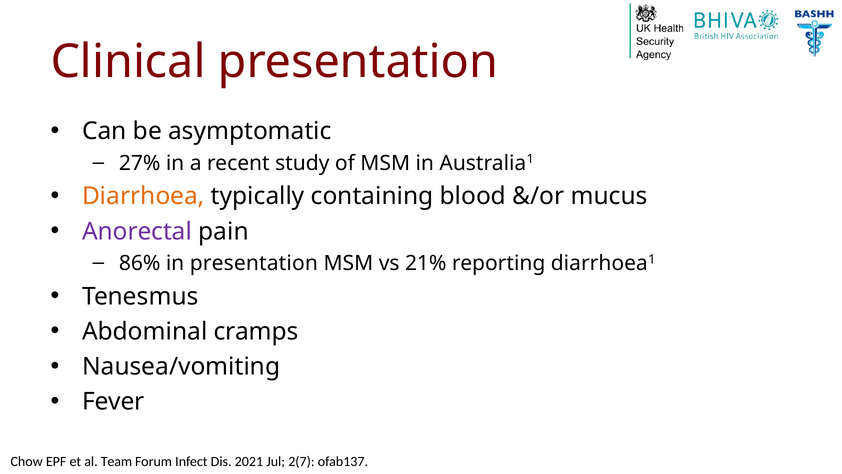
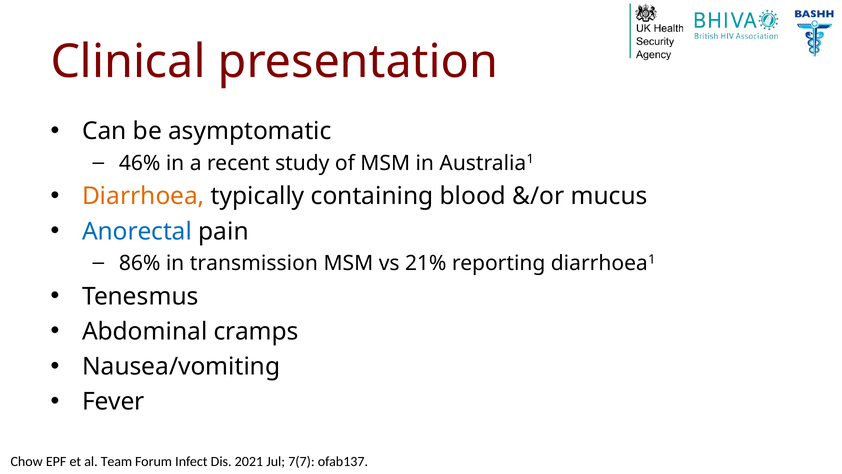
27%: 27% -> 46% (140, 163)
Anorectal colour: purple -> blue (137, 231)
in presentation: presentation -> transmission (254, 263)
2(7: 2(7 -> 7(7 (301, 461)
